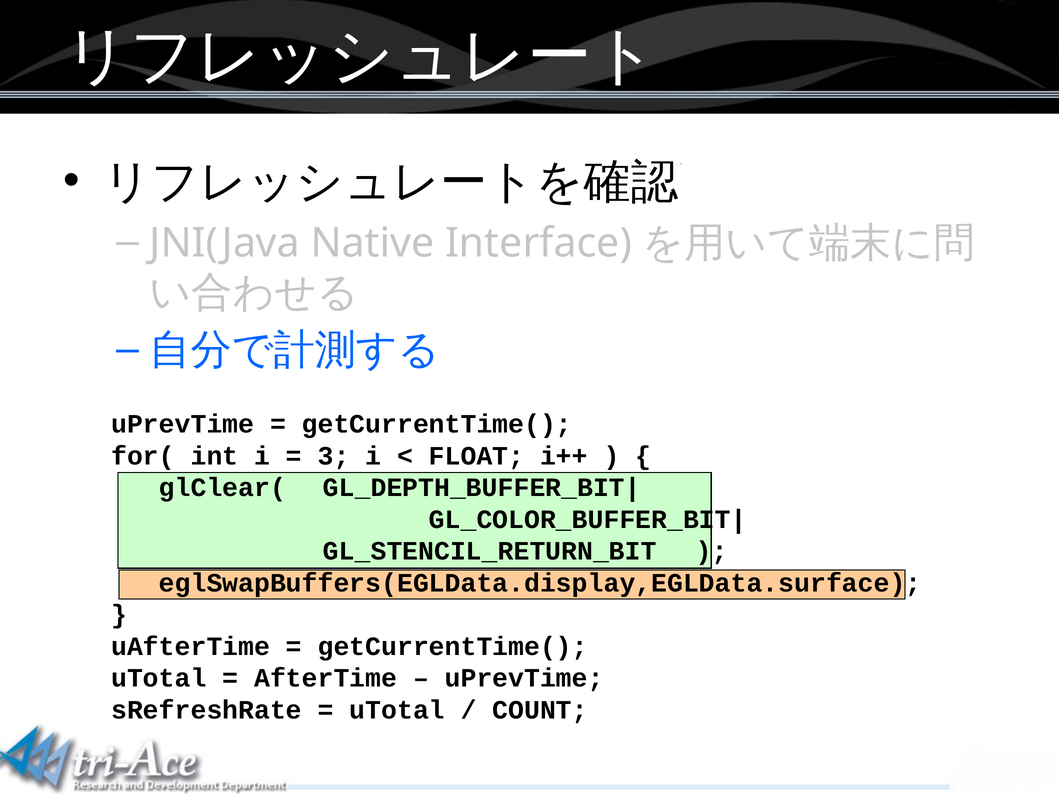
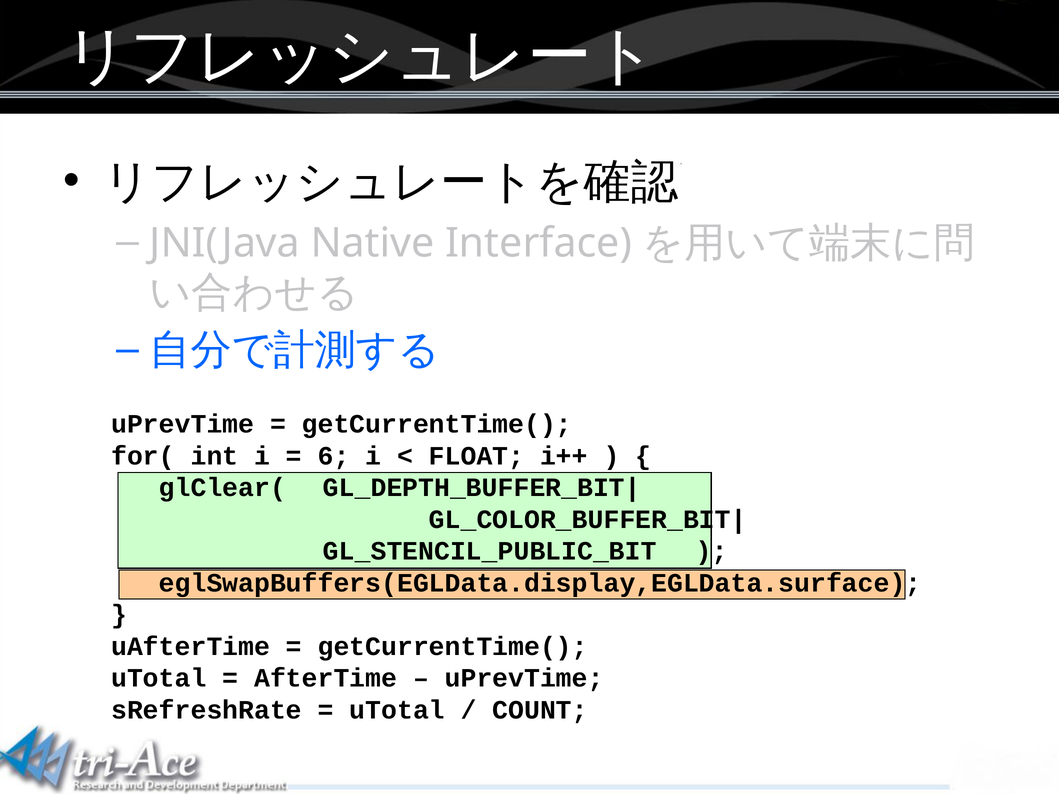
3: 3 -> 6 (334, 456)
GL_STENCIL_RETURN_BIT: GL_STENCIL_RETURN_BIT -> GL_STENCIL_PUBLIC_BIT (490, 551)
